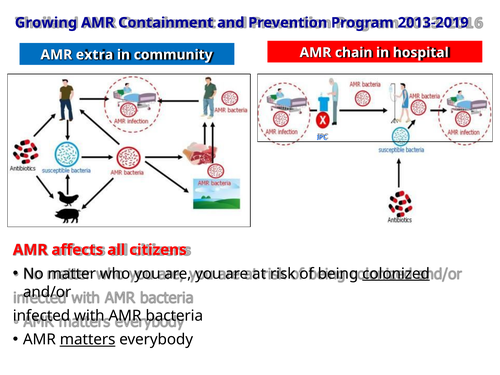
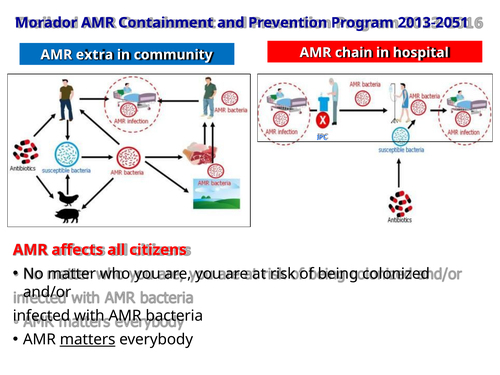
Growing: Growing -> Morador (46, 23)
2013-2019: 2013-2019 -> 2013-2051 (433, 23)
colonized underline: present -> none (396, 274)
